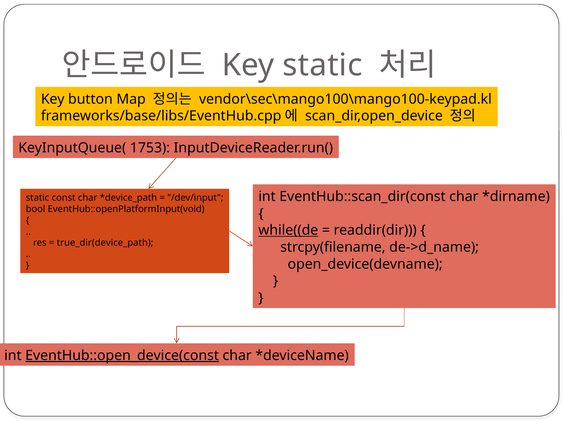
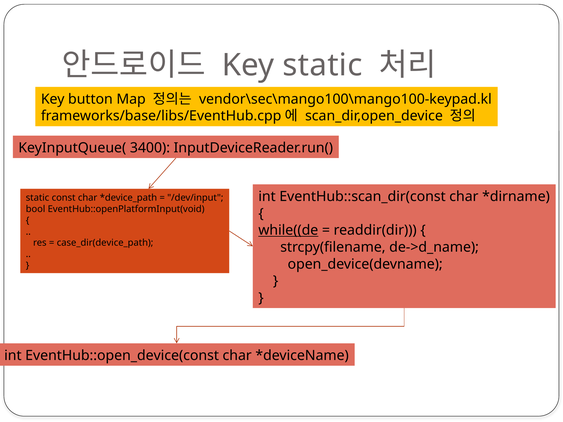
1753: 1753 -> 3400 (150, 148)
true_dir(device_path: true_dir(device_path -> case_dir(device_path (105, 243)
EventHub::open_device(const underline: present -> none (122, 356)
